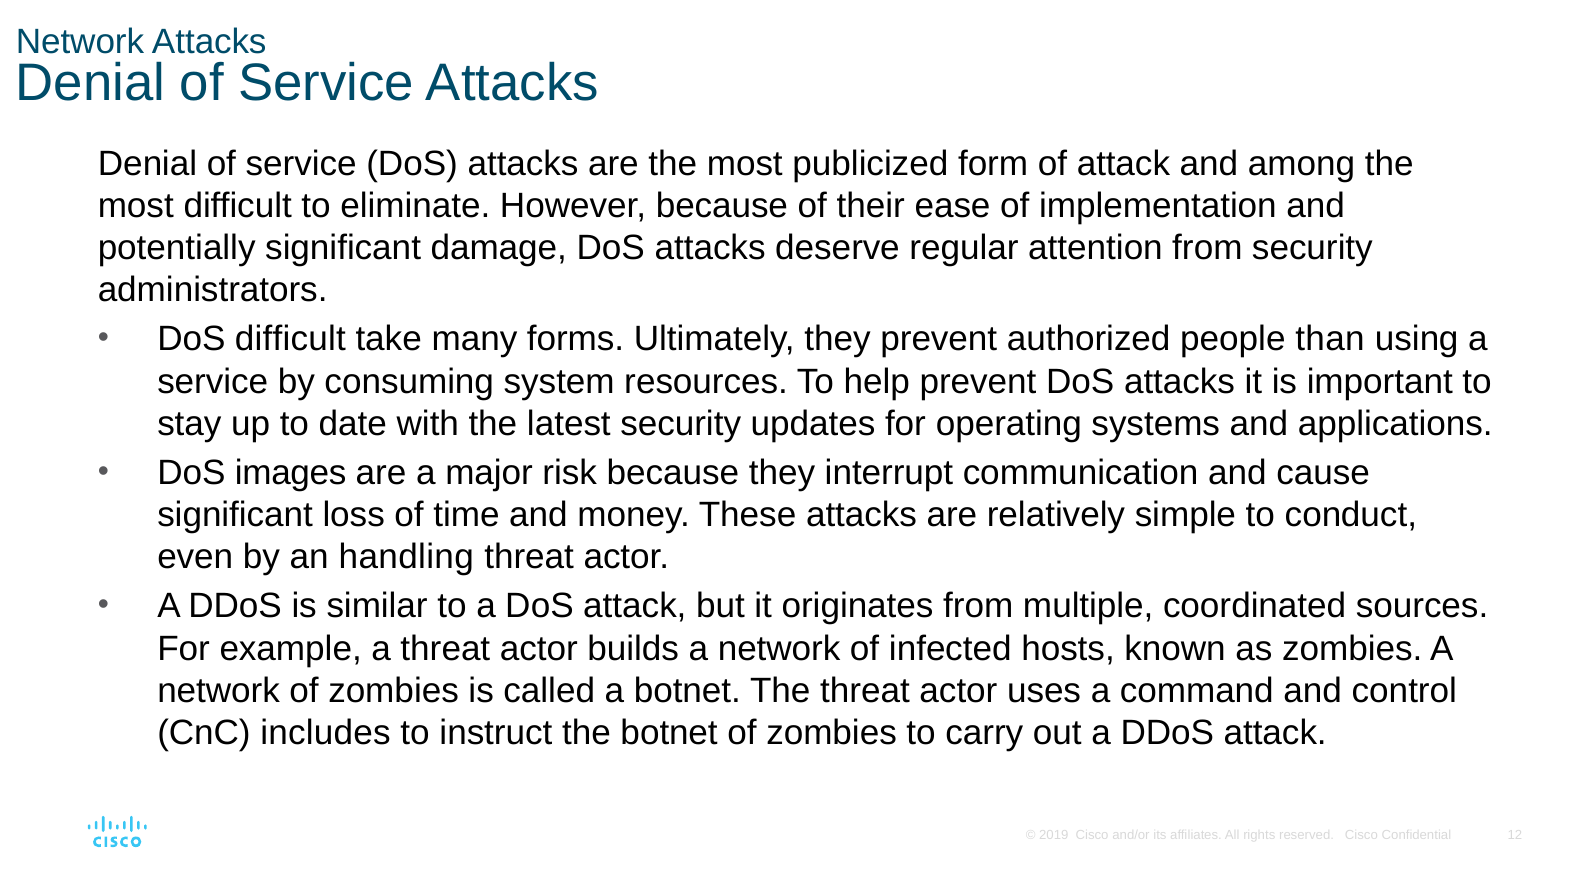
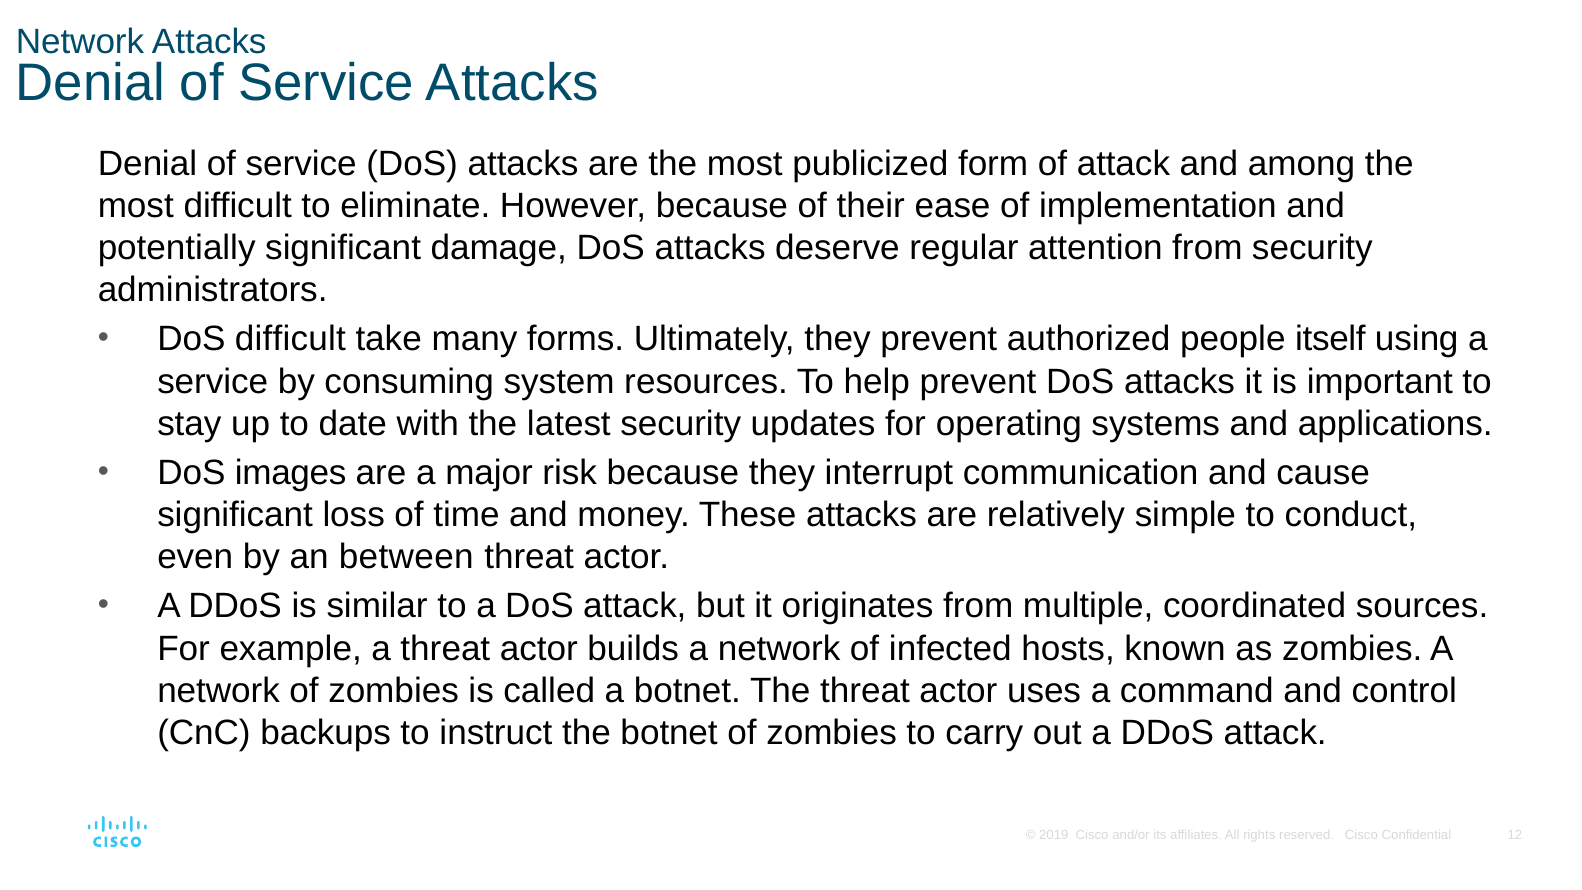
than: than -> itself (1330, 339)
handling: handling -> between (406, 557)
includes: includes -> backups (326, 733)
